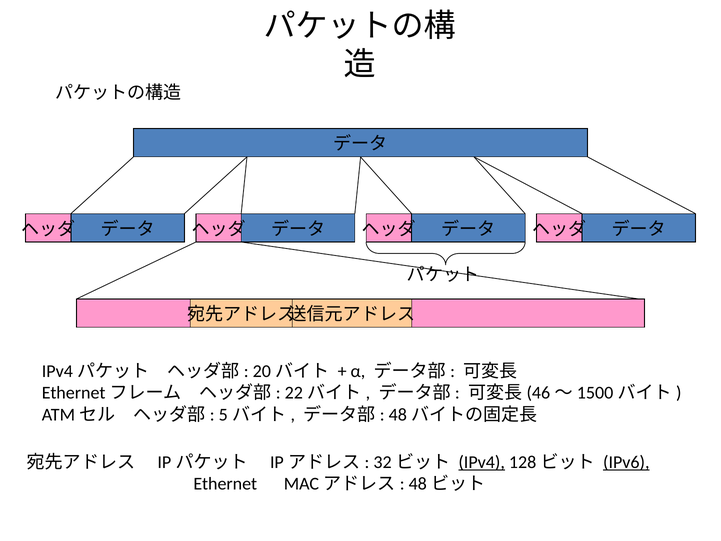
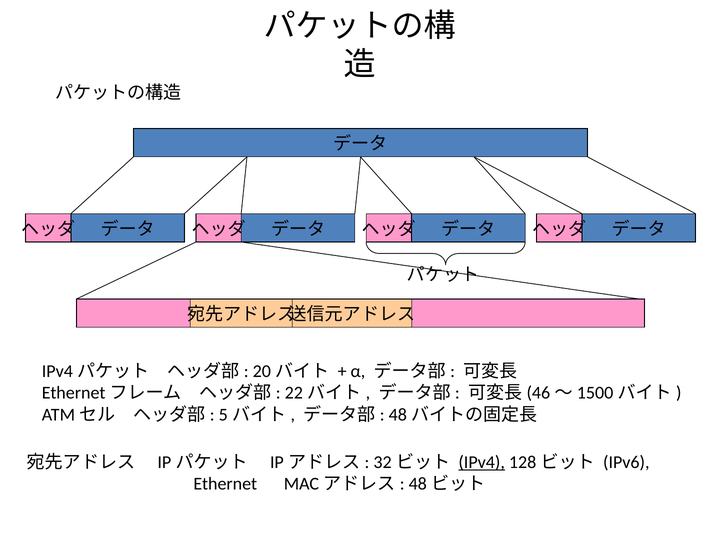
IPv6 underline: present -> none (626, 462)
